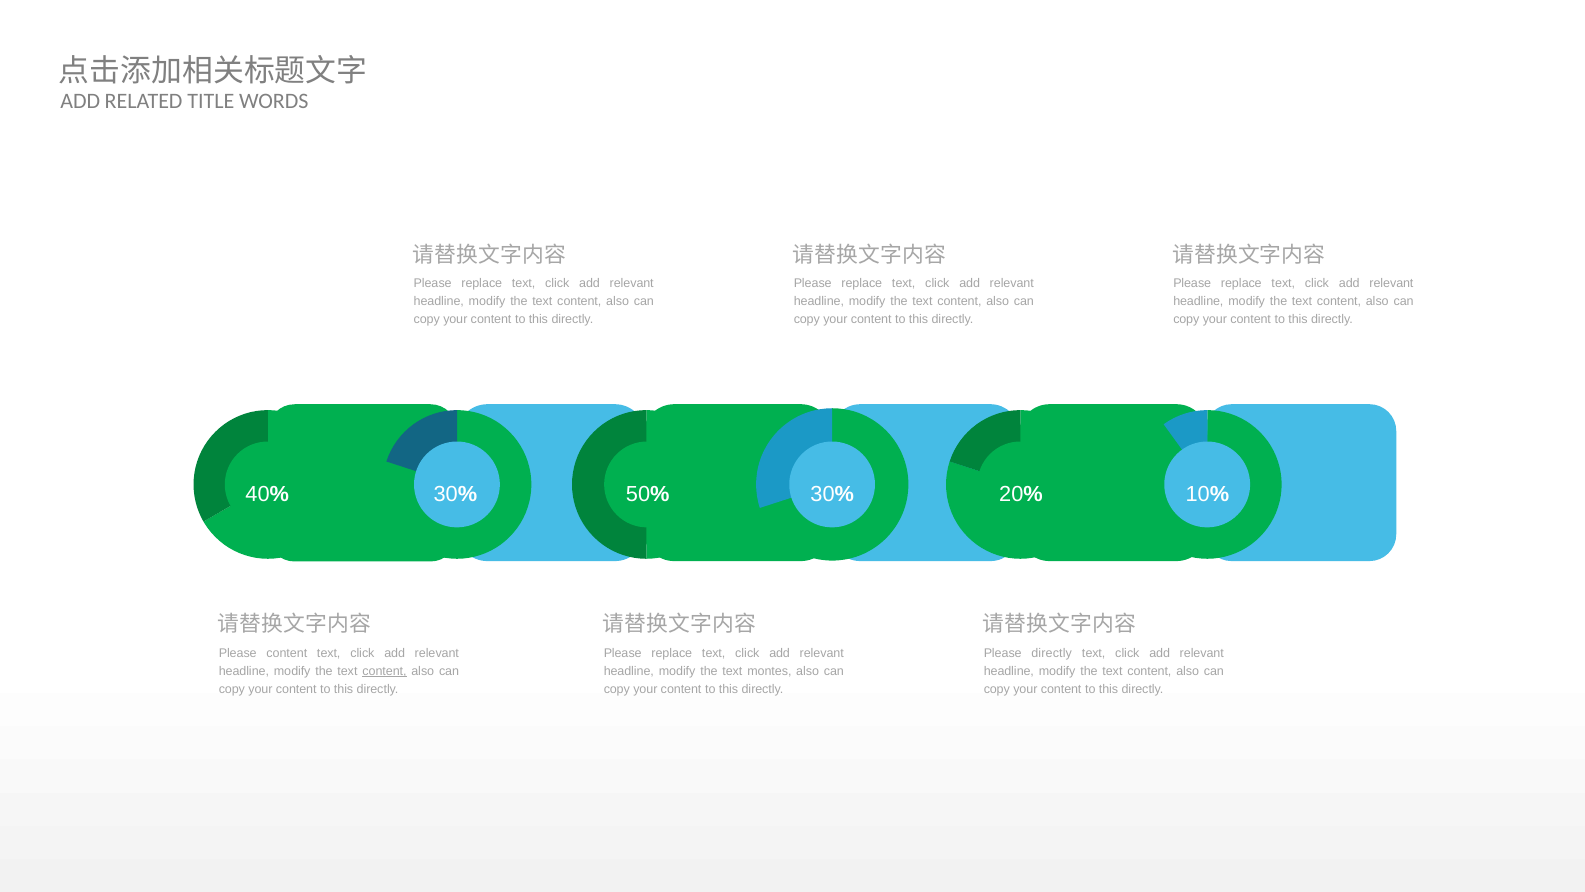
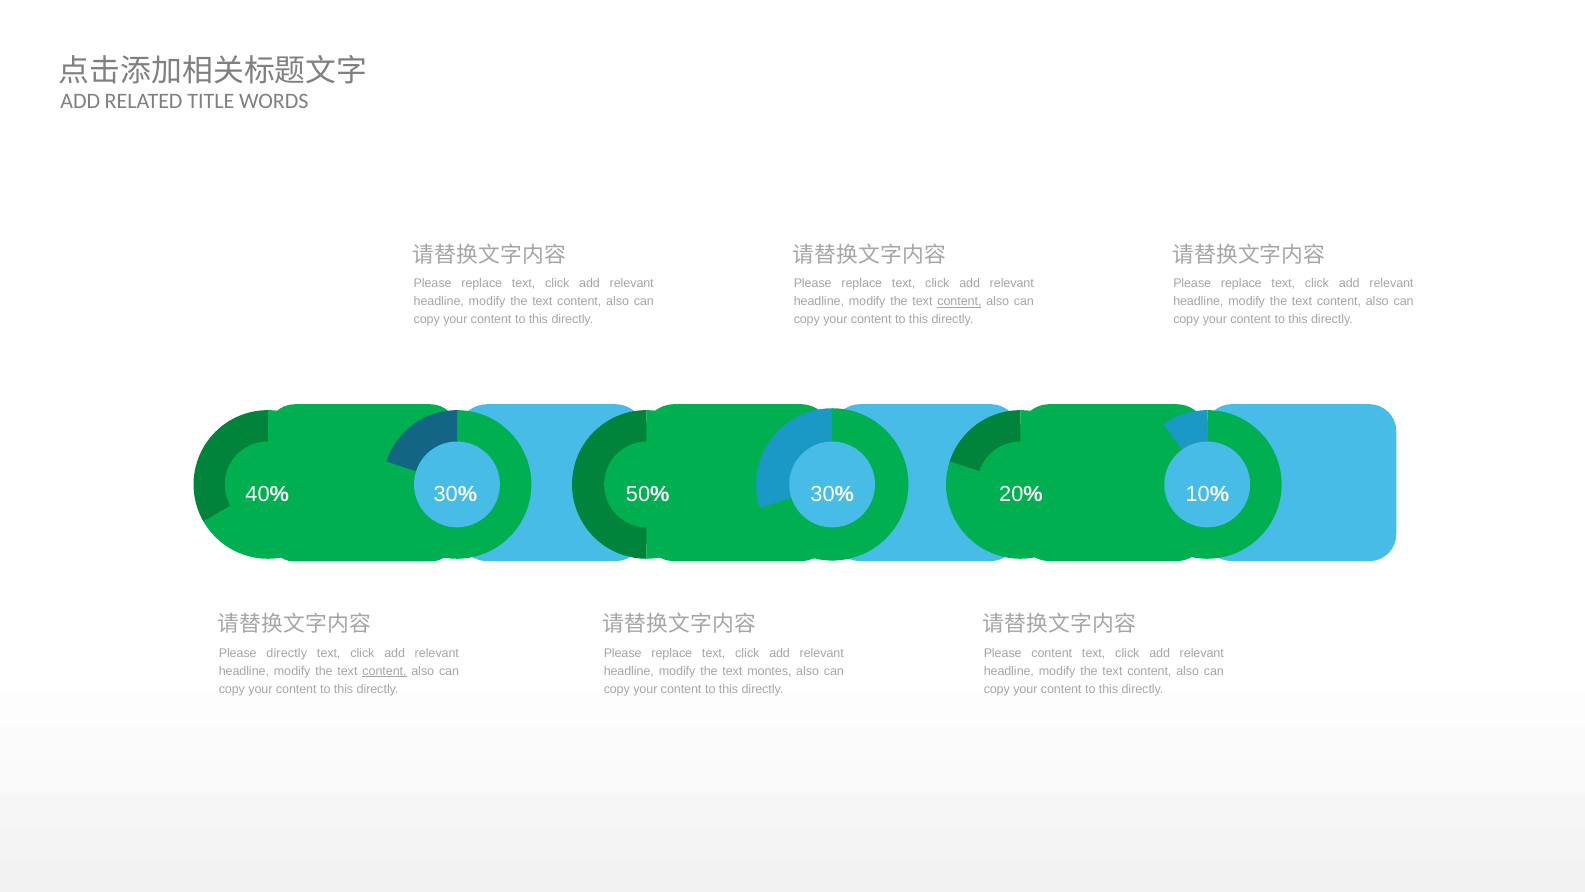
content underline: none -> present (959, 302)
Please content: content -> directly (287, 653)
Please directly: directly -> content (1052, 653)
